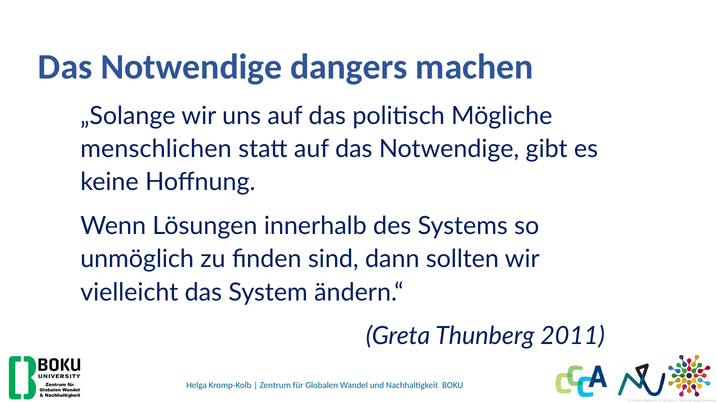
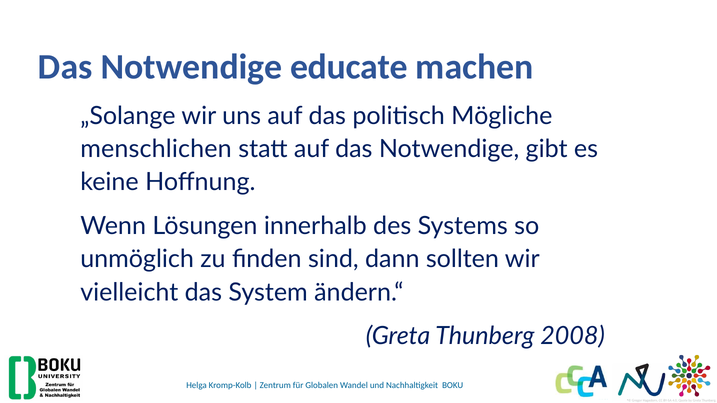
dangers: dangers -> educate (349, 67)
2011: 2011 -> 2008 (573, 336)
